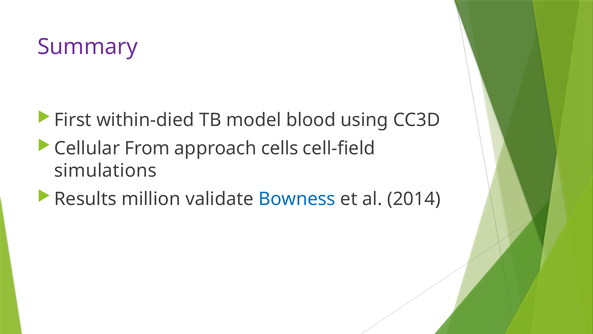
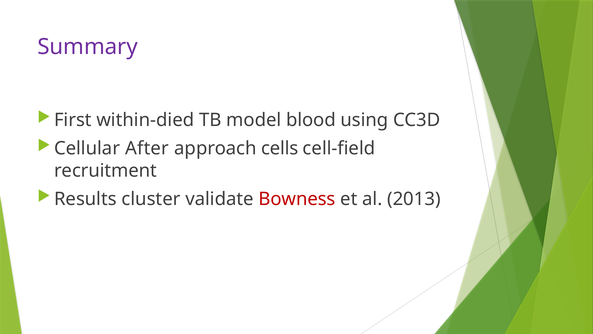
From: From -> After (147, 148)
simulations: simulations -> recruitment (106, 170)
million: million -> cluster (151, 199)
Bowness colour: blue -> red (297, 199)
2014: 2014 -> 2013 (414, 199)
